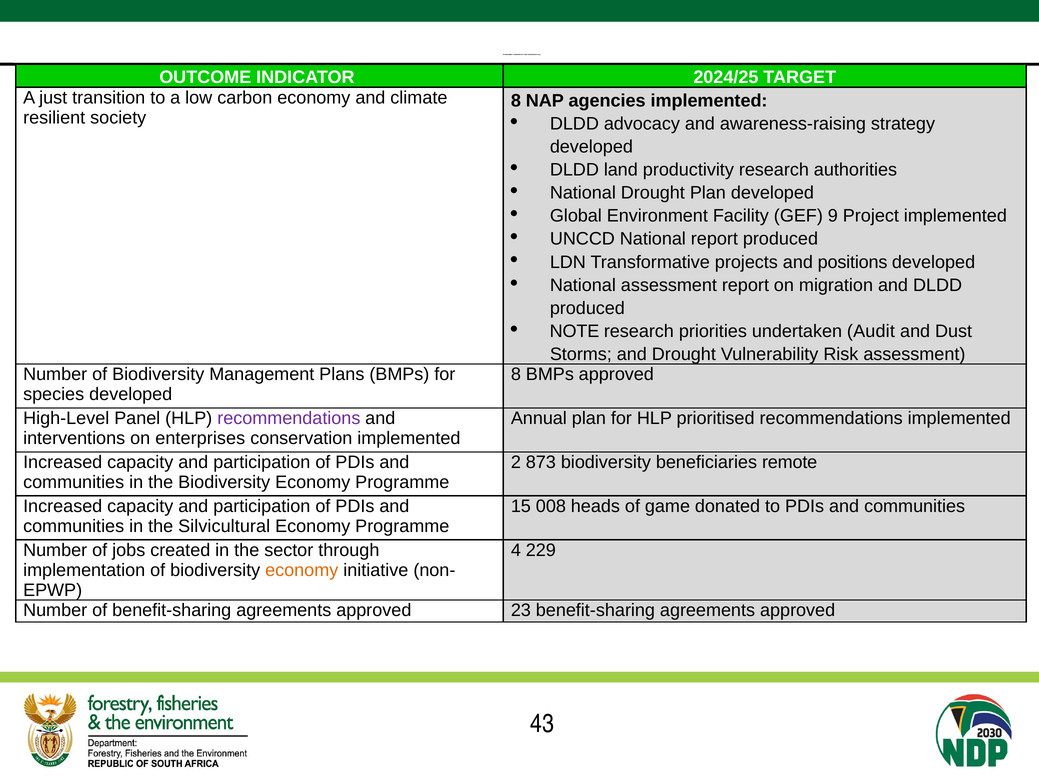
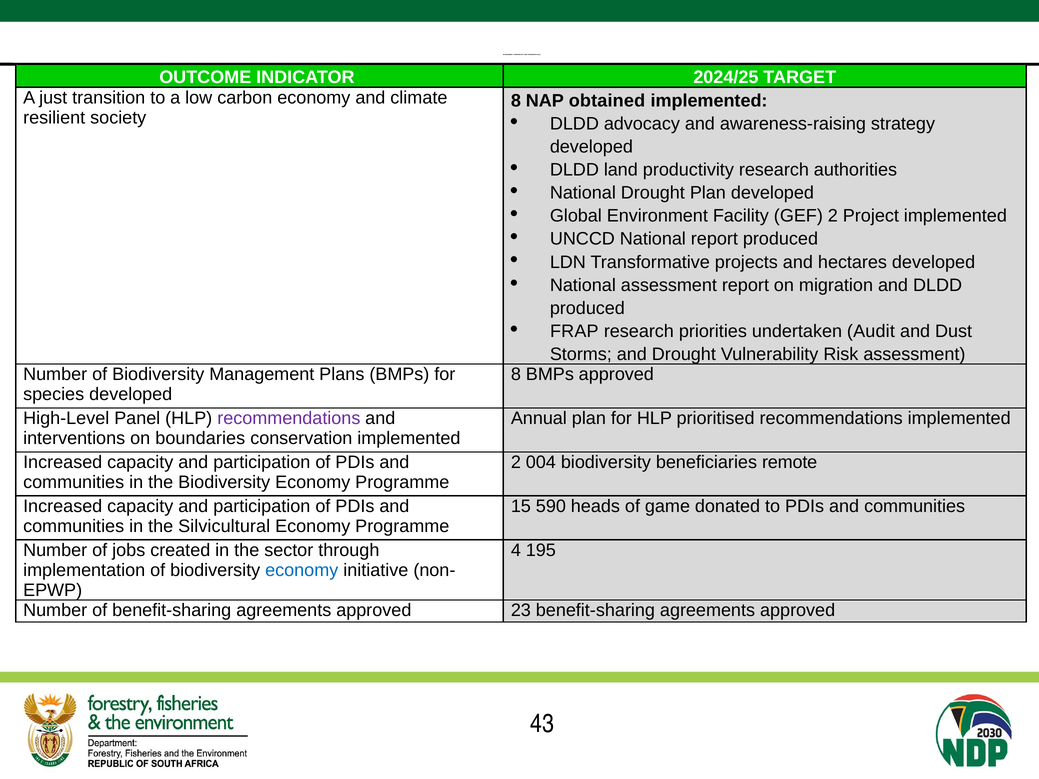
agencies: agencies -> obtained (607, 101)
GEF 9: 9 -> 2 (833, 216)
positions: positions -> hectares (852, 262)
NOTE: NOTE -> FRAP (574, 331)
enterprises: enterprises -> boundaries (200, 439)
873: 873 -> 004 (541, 462)
008: 008 -> 590 (551, 506)
229: 229 -> 195 (541, 550)
economy colour: orange -> blue (302, 570)
